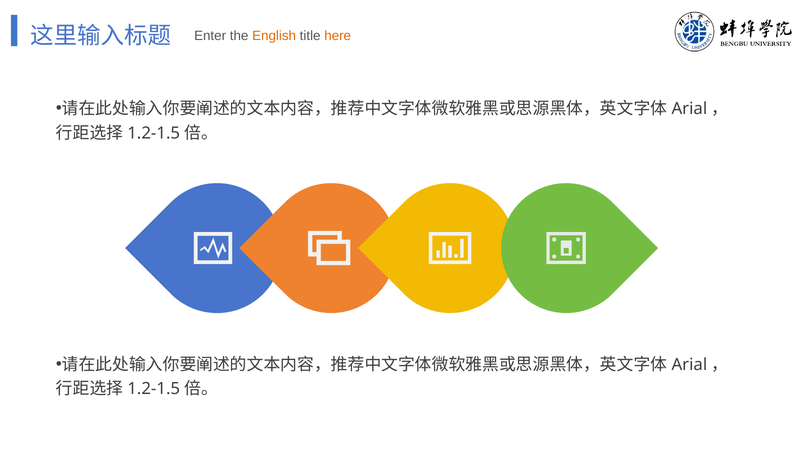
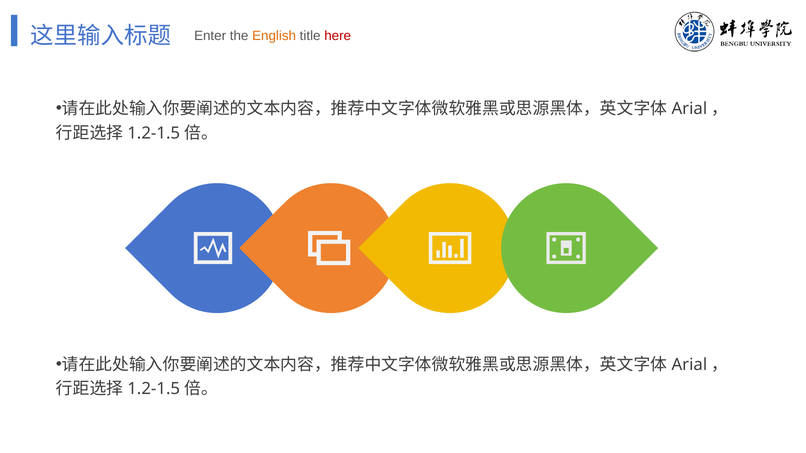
here colour: orange -> red (338, 36)
